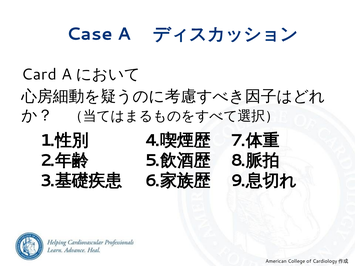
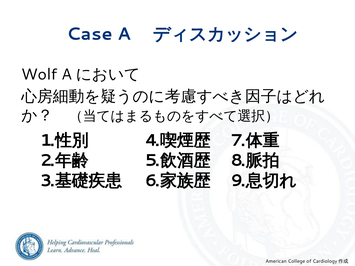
Card: Card -> Wolf (39, 74)
